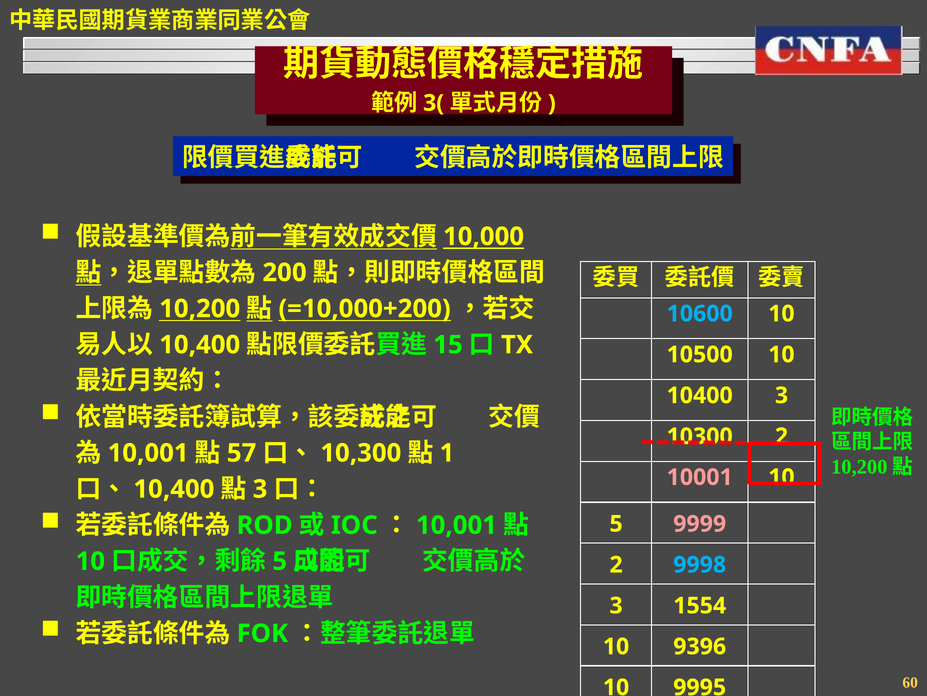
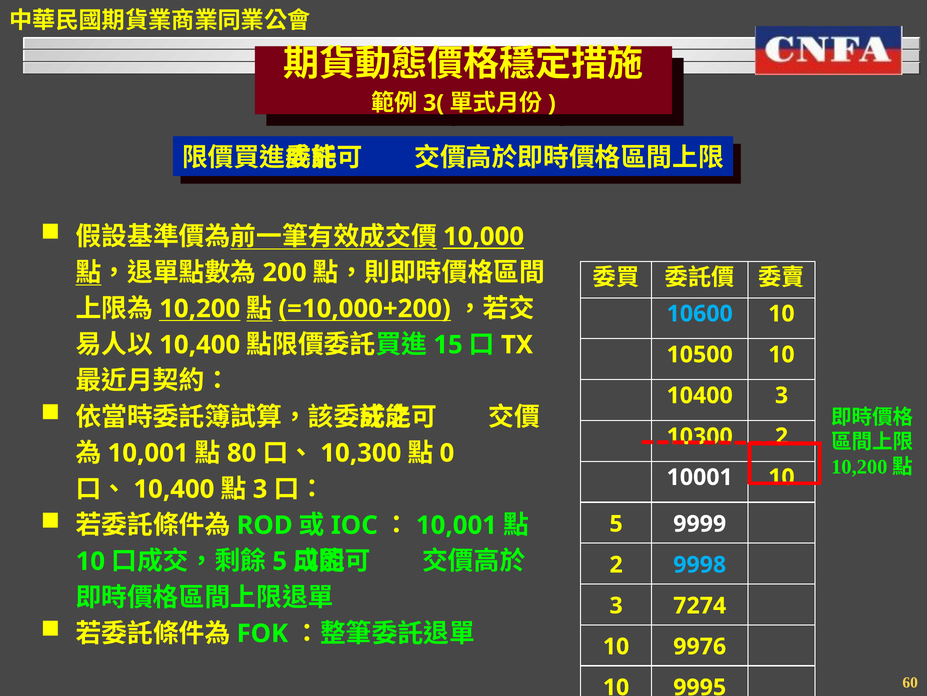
57: 57 -> 80 (242, 453)
1: 1 -> 0 (447, 453)
10001 colour: pink -> white (700, 477)
9999 colour: pink -> white (700, 523)
1554: 1554 -> 7274 (700, 605)
9396: 9396 -> 9976 (700, 646)
